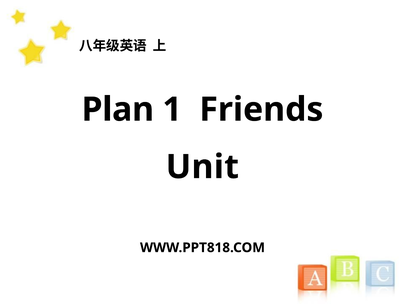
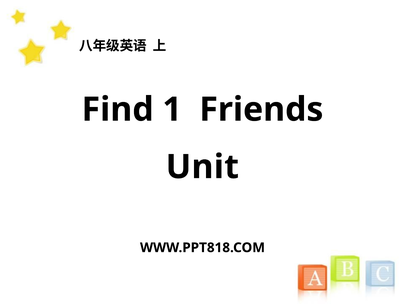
Plan: Plan -> Find (118, 109)
